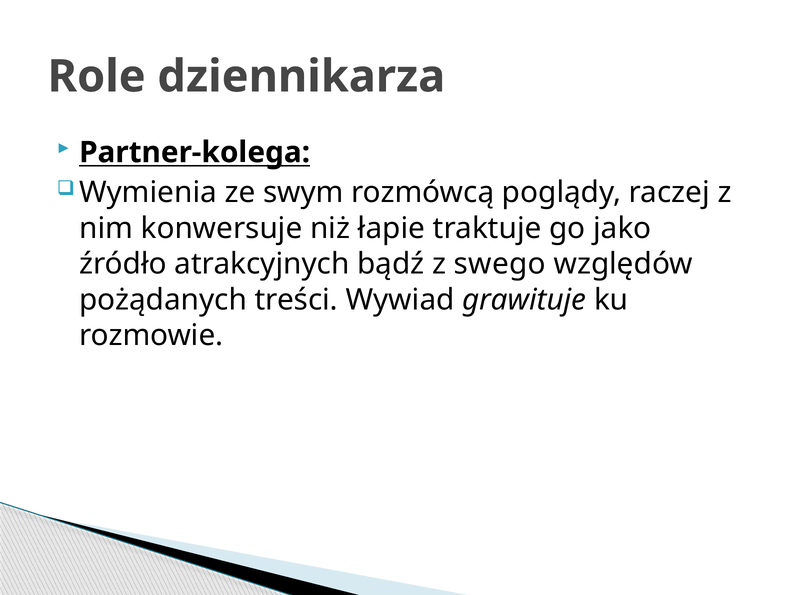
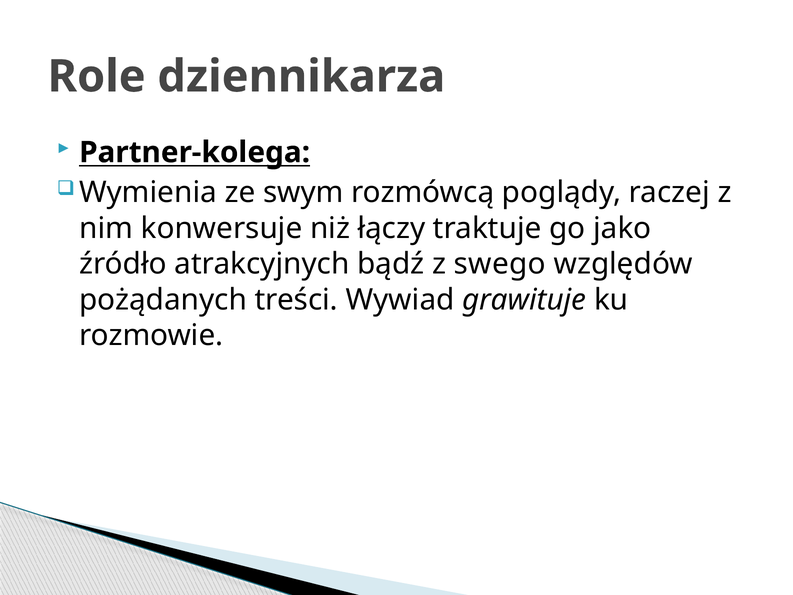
łapie: łapie -> łączy (392, 228)
